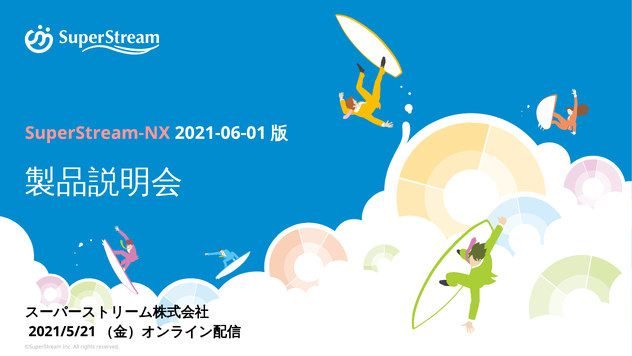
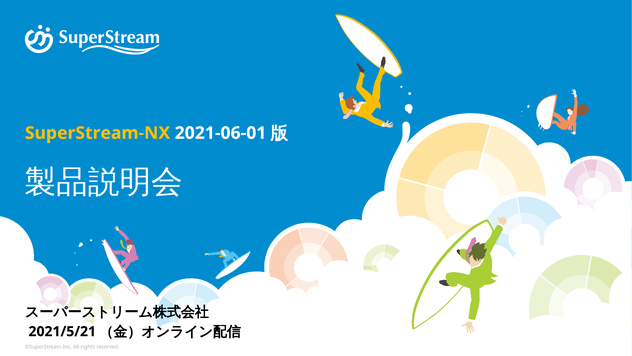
SuperStream-NX colour: pink -> yellow (98, 133)
